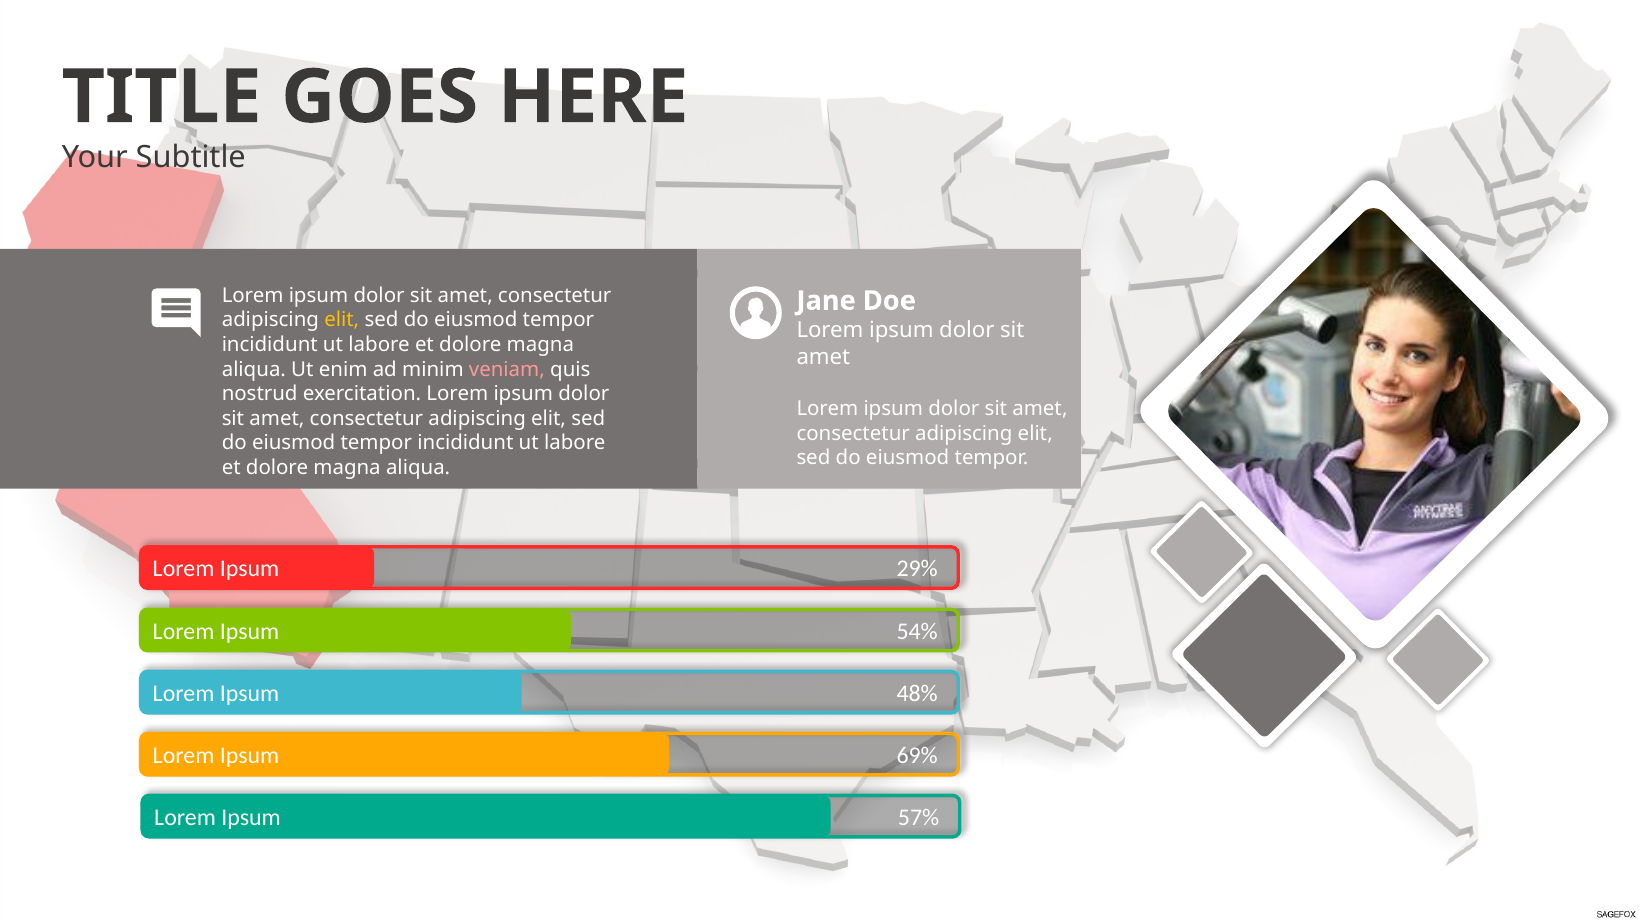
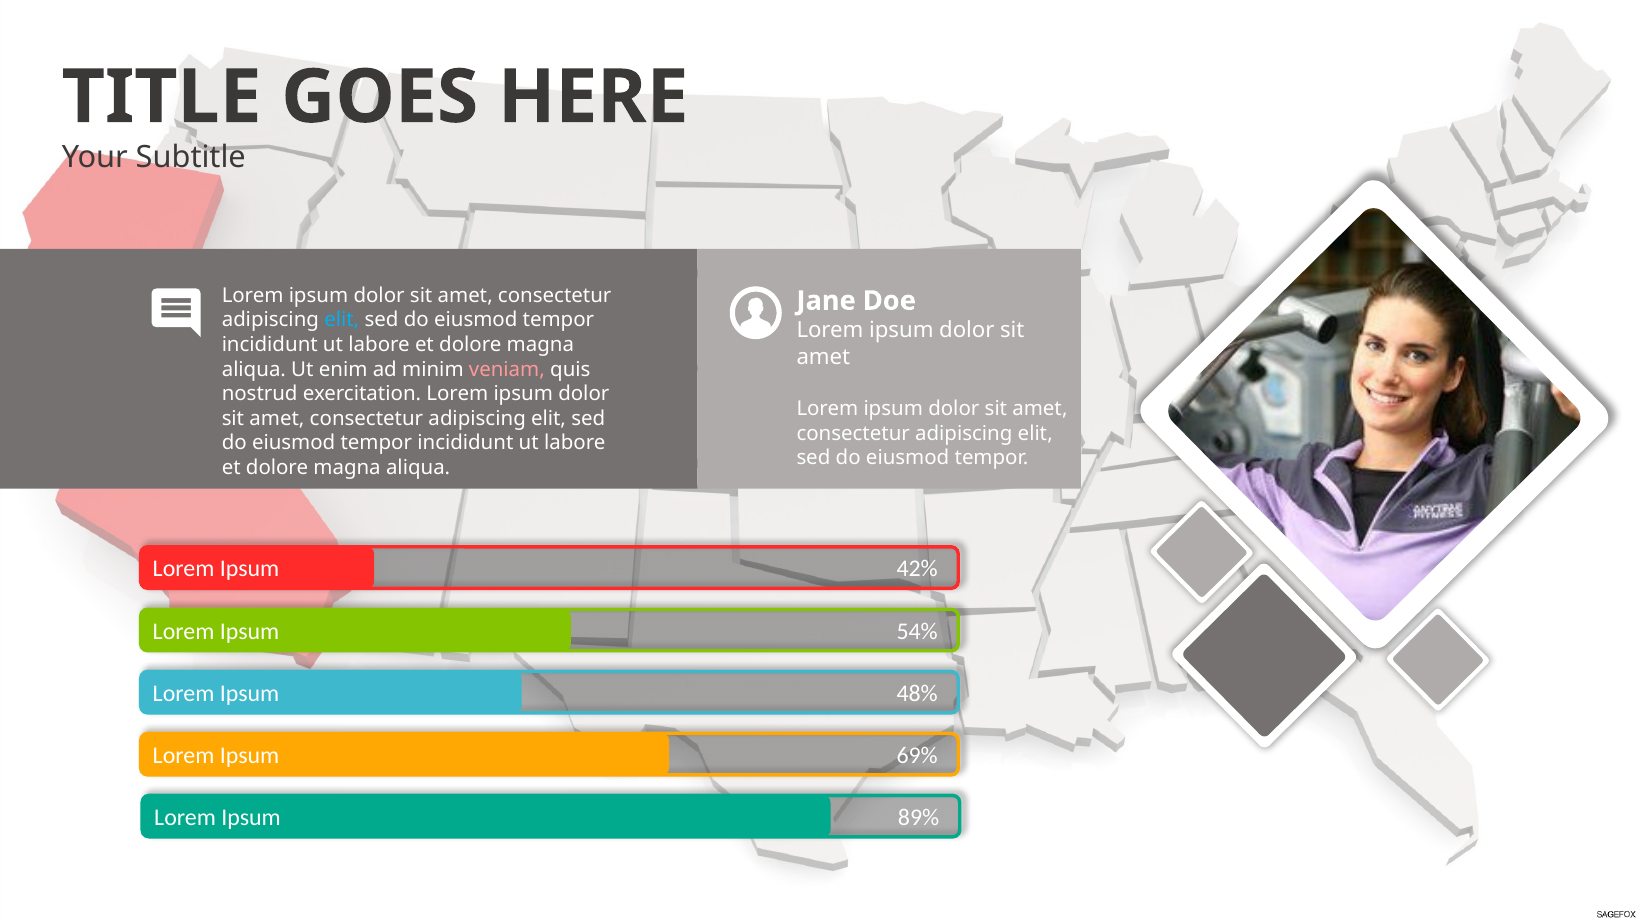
elit colour: yellow -> light blue (342, 320)
29%: 29% -> 42% (917, 569)
57%: 57% -> 89% (919, 817)
